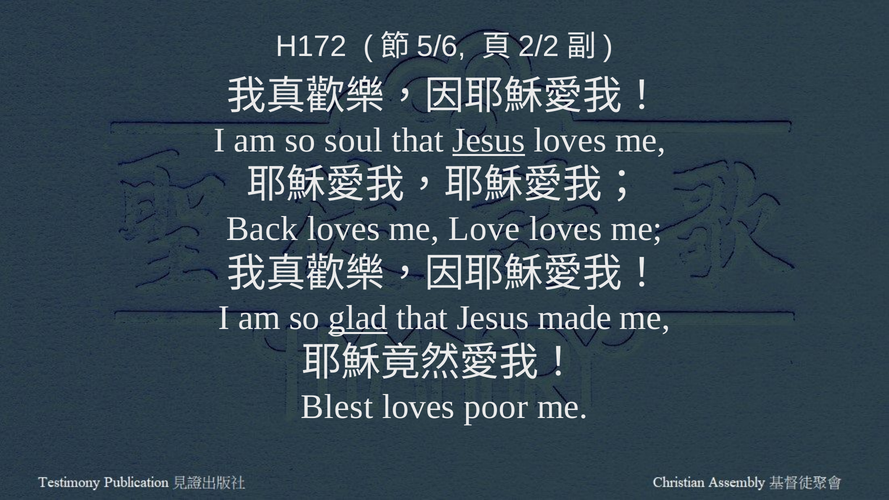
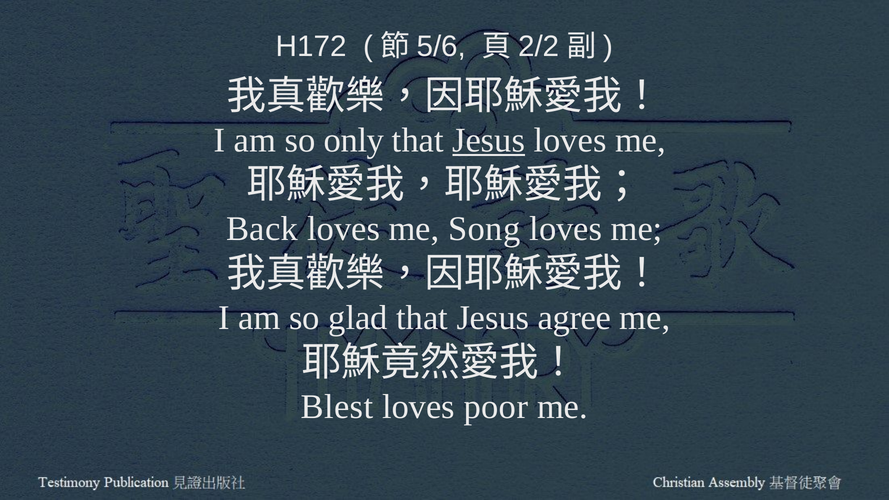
soul: soul -> only (354, 140)
Love: Love -> Song (484, 229)
glad underline: present -> none (358, 318)
made: made -> agree (575, 318)
